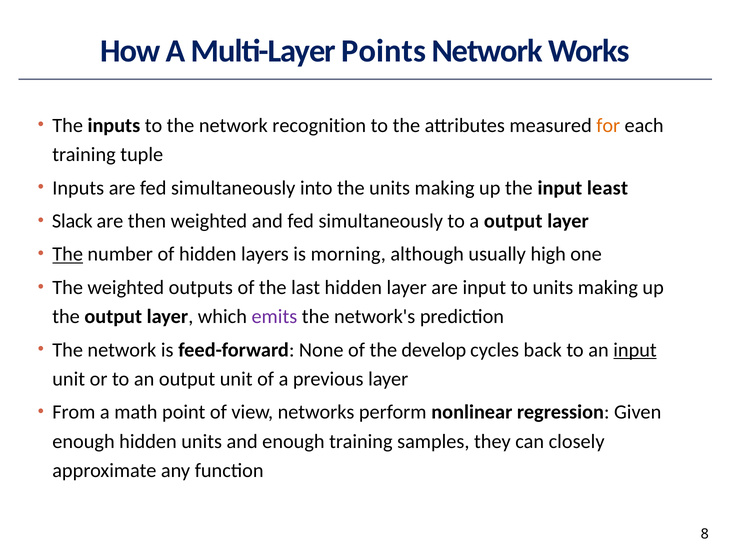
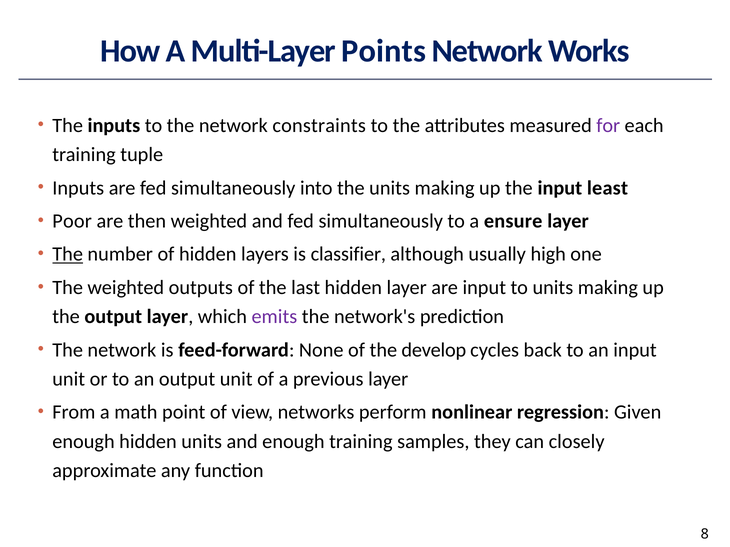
recognition: recognition -> constraints (319, 126)
for colour: orange -> purple (608, 126)
Slack: Slack -> Poor (72, 221)
a output: output -> ensure (513, 221)
morning: morning -> classifier (348, 254)
input underline: present -> none (635, 350)
